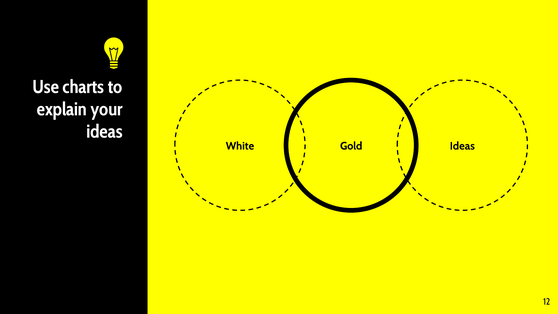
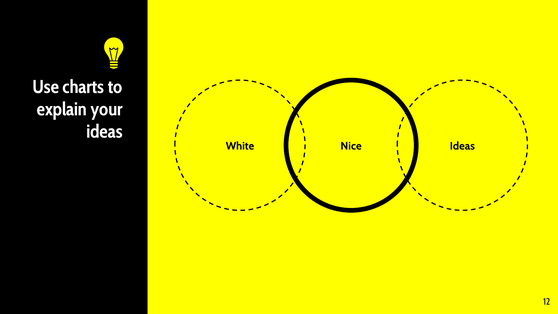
Gold: Gold -> Nice (351, 146)
